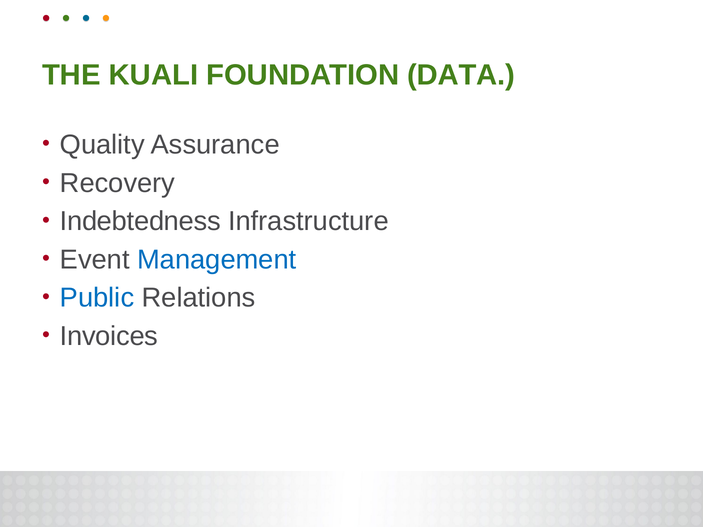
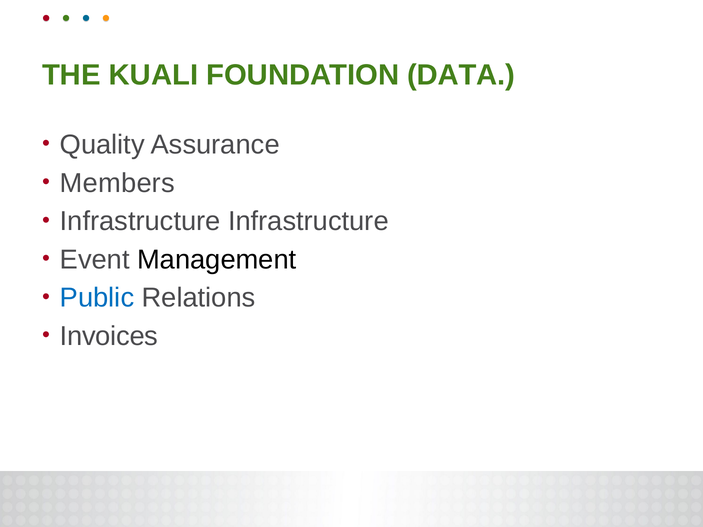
Recovery: Recovery -> Members (117, 183)
Indebtedness: Indebtedness -> Infrastructure (140, 221)
Management colour: blue -> black (217, 260)
